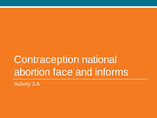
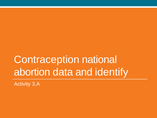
face: face -> data (63, 72)
informs: informs -> identify (112, 72)
